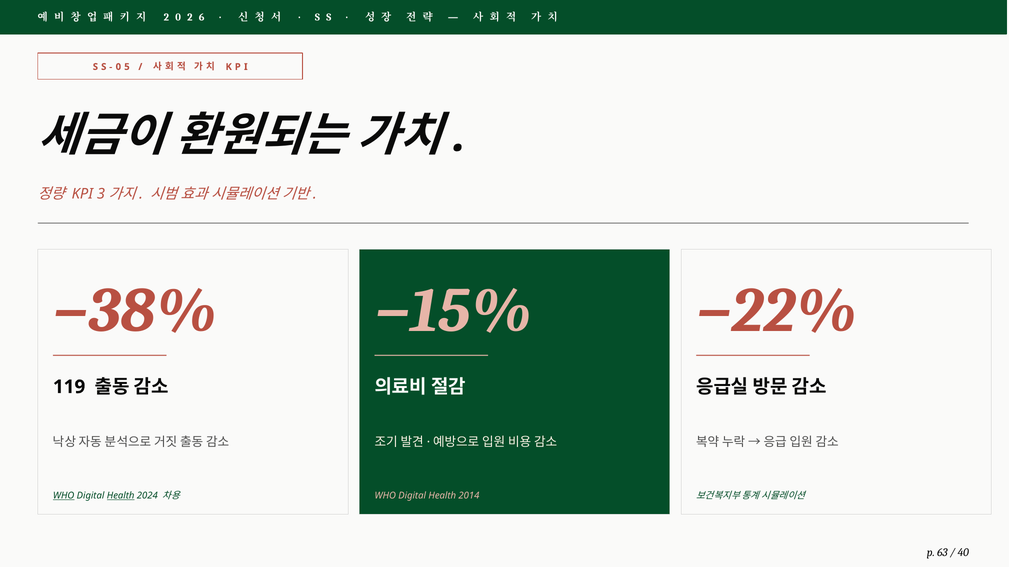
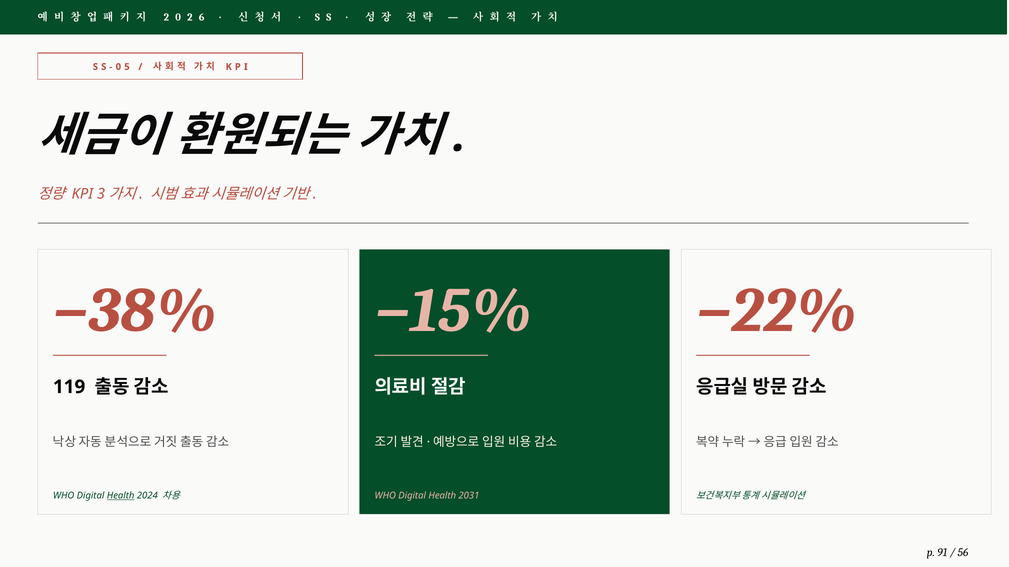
WHO underline: present -> none (64, 496)
2014: 2014 -> 2031 (469, 496)
63: 63 -> 91 (942, 553)
40: 40 -> 56 (963, 553)
